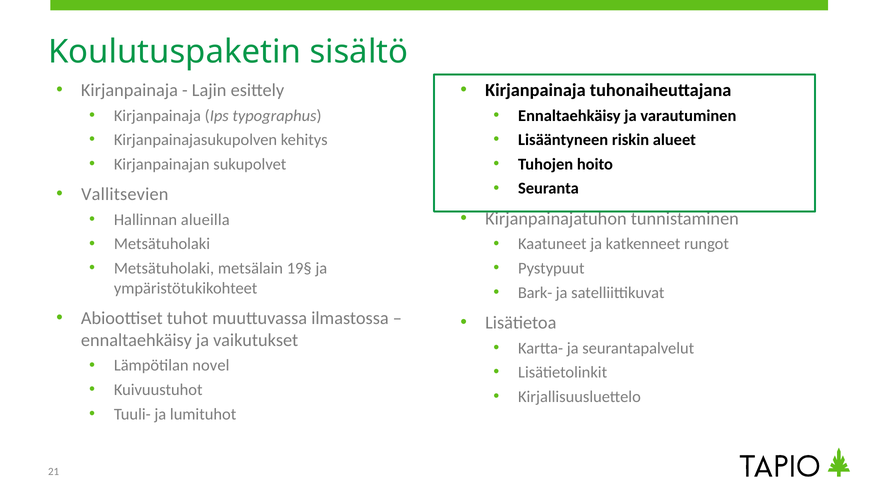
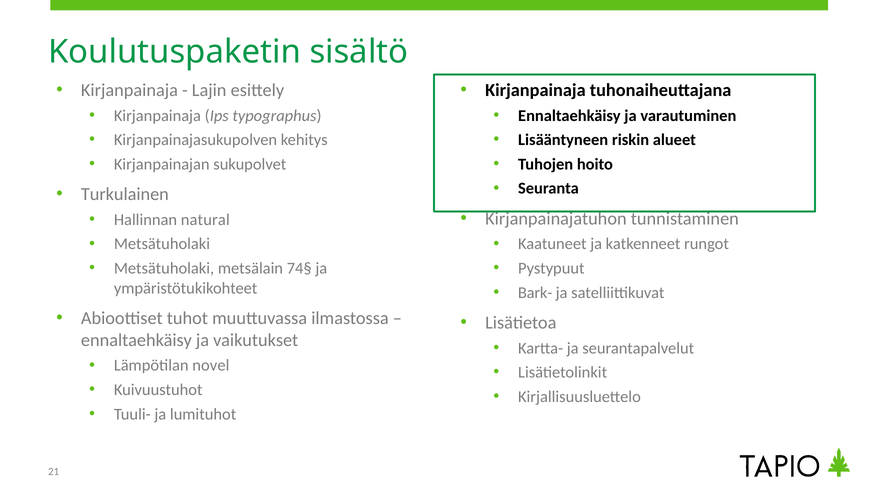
Vallitsevien: Vallitsevien -> Turkulainen (125, 194)
alueilla: alueilla -> natural (205, 220)
19§: 19§ -> 74§ (299, 268)
